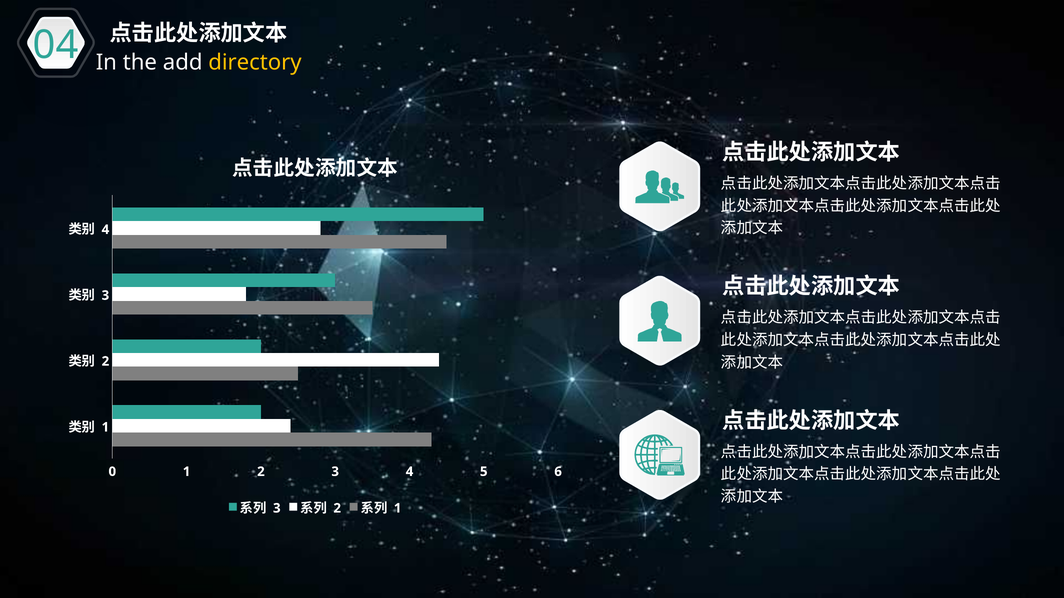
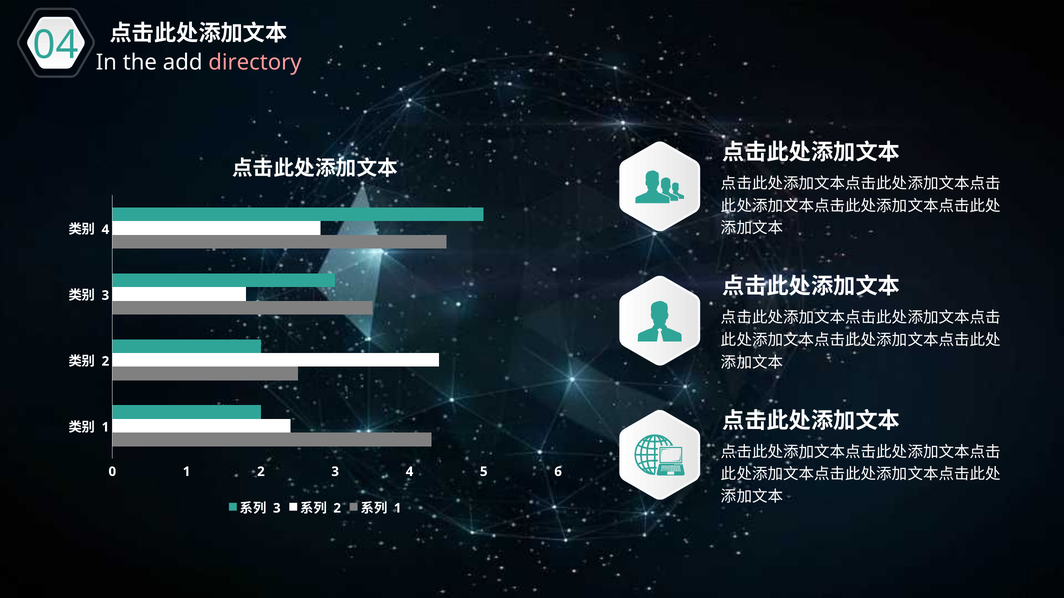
directory colour: yellow -> pink (255, 63)
